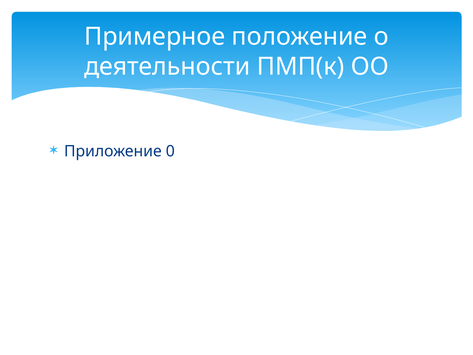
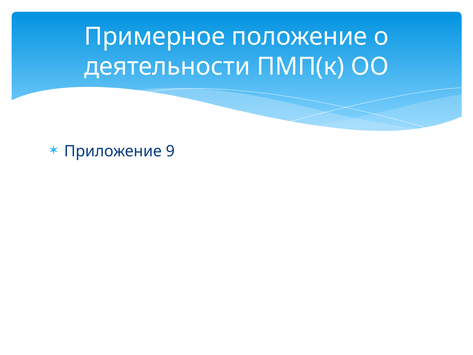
0: 0 -> 9 (170, 151)
